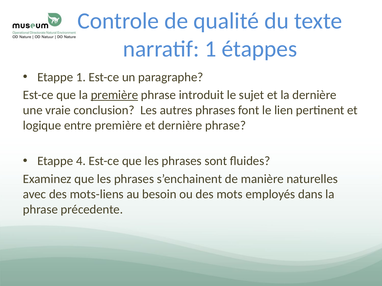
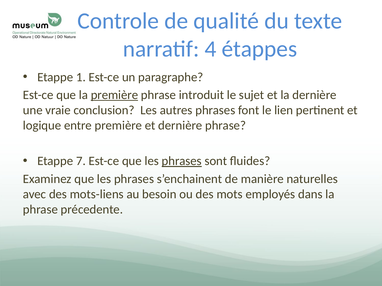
narratif 1: 1 -> 4 (211, 49)
4: 4 -> 7 (81, 161)
phrases underline: none -> present (182, 161)
